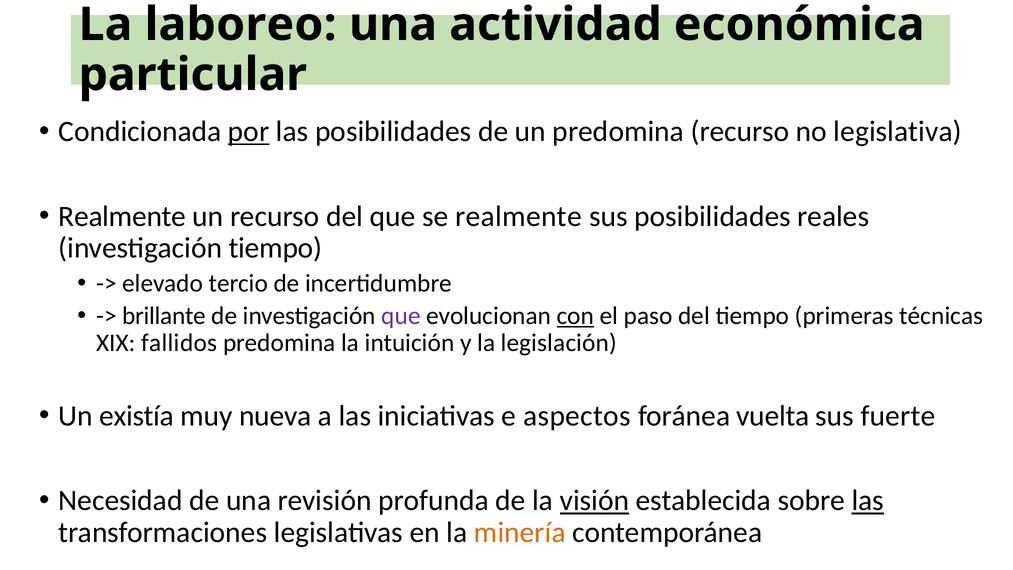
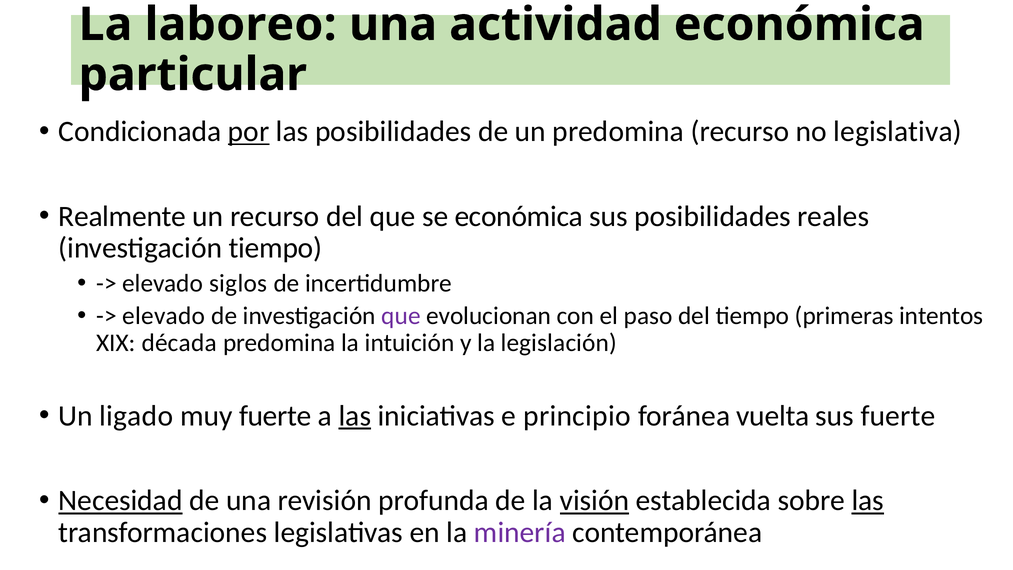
se realmente: realmente -> económica (519, 216)
tercio: tercio -> siglos (238, 283)
brillante: brillante -> elevado (164, 316)
con underline: present -> none (575, 316)
técnicas: técnicas -> intentos (941, 316)
fallidos: fallidos -> década (179, 343)
existía: existía -> ligado (136, 416)
muy nueva: nueva -> fuerte (275, 416)
las underline: none -> present (355, 416)
aspectos: aspectos -> principio (577, 416)
Necesidad underline: none -> present (120, 501)
minería colour: orange -> purple (520, 532)
